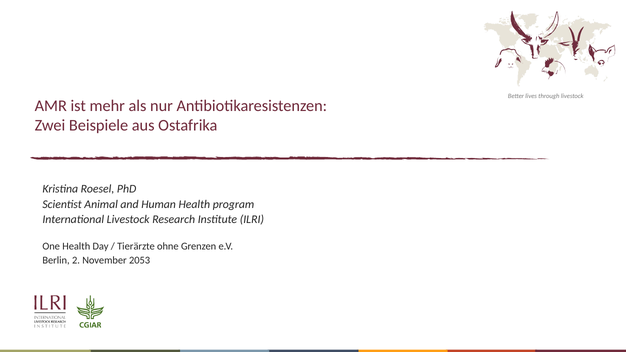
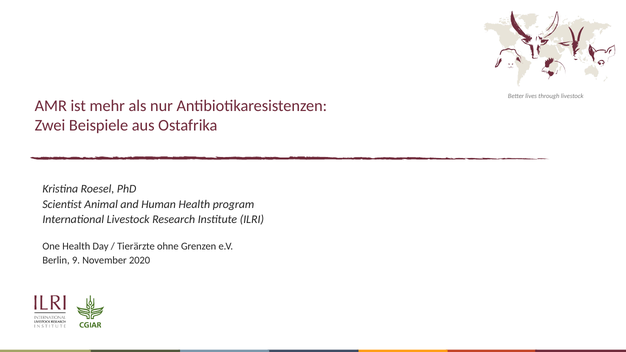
2: 2 -> 9 (76, 260)
2053: 2053 -> 2020 (140, 260)
